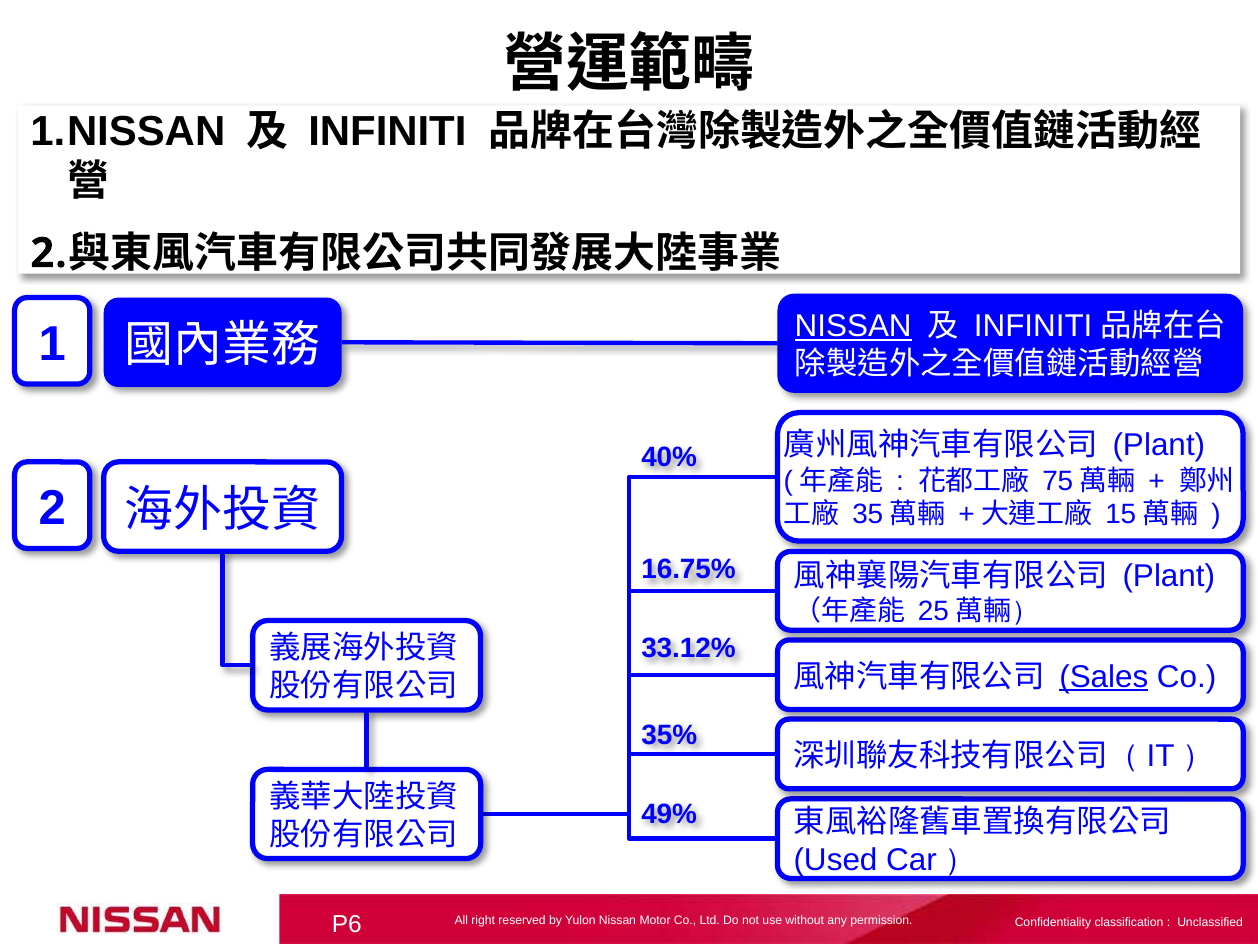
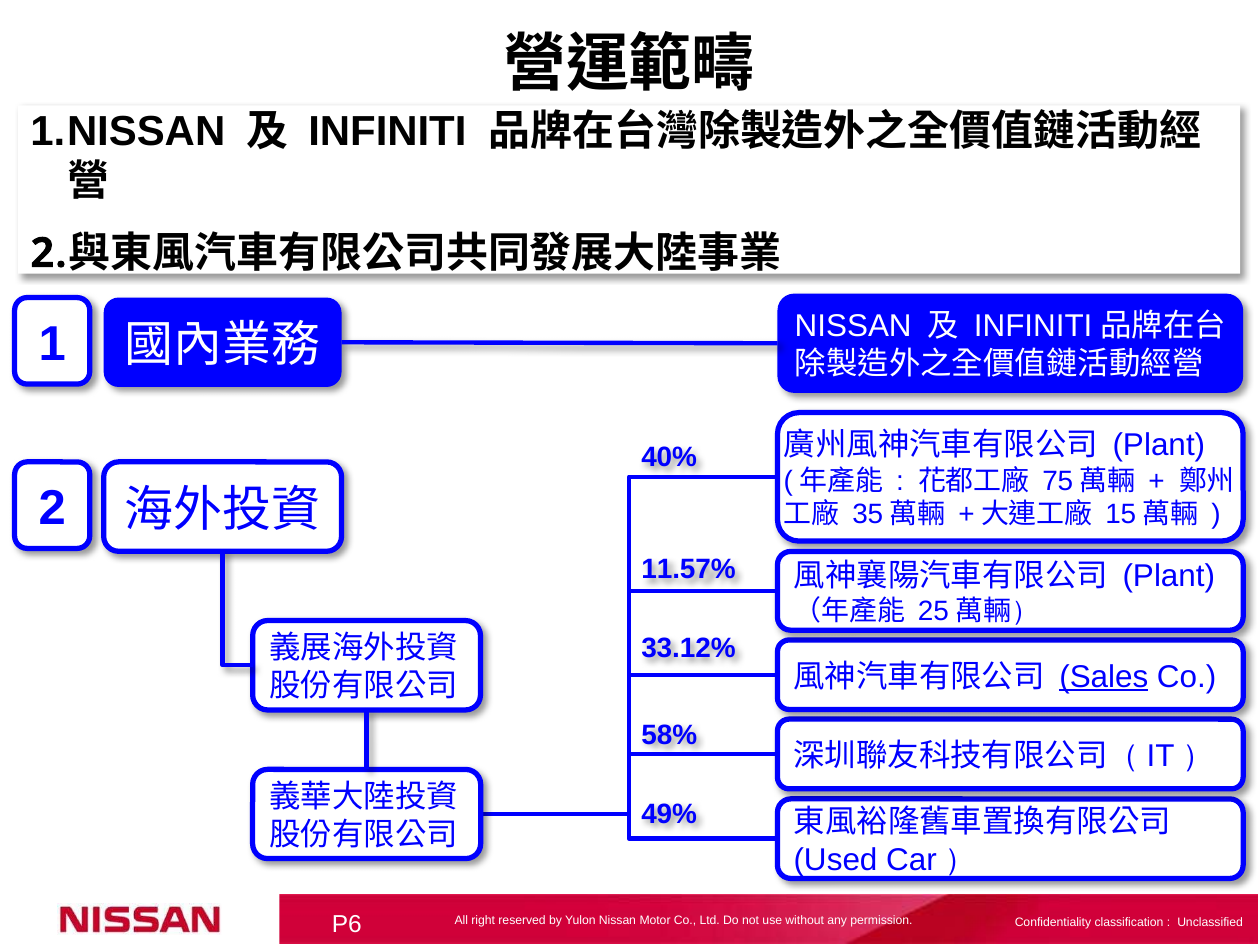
NISSAN underline: present -> none (853, 326)
16.75%: 16.75% -> 11.57% (689, 569)
35%: 35% -> 58% (669, 734)
